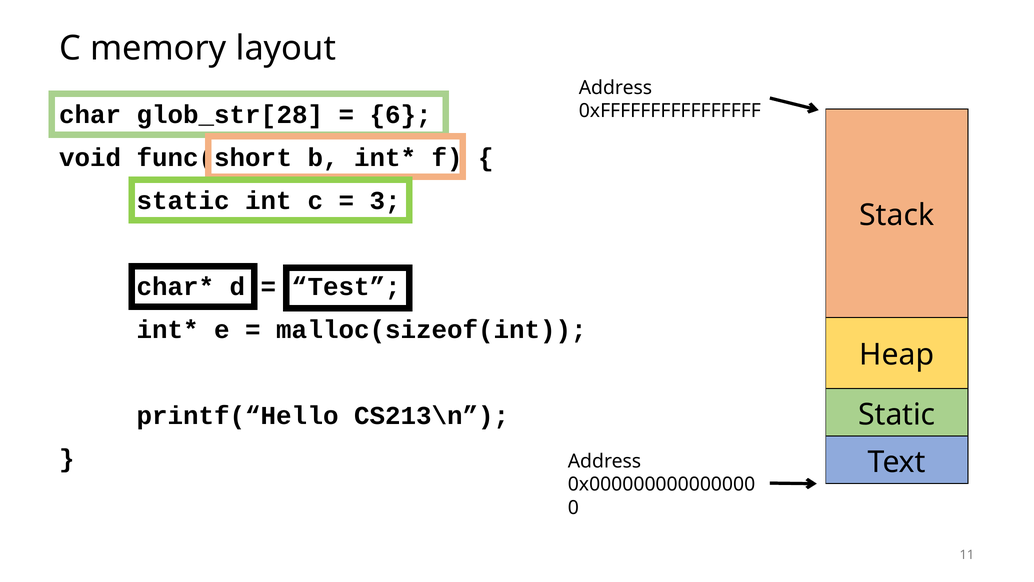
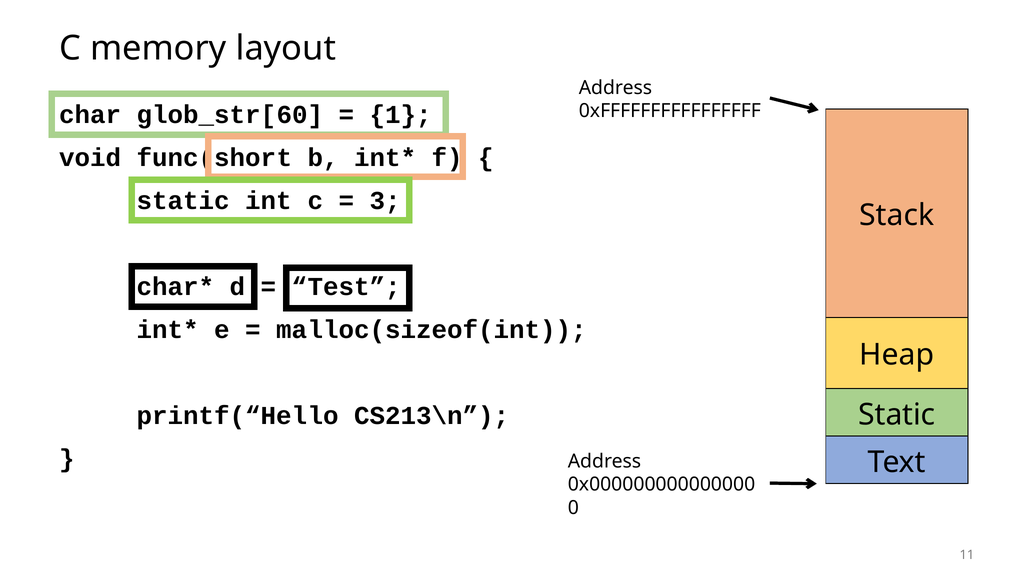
glob_str[28: glob_str[28 -> glob_str[60 (230, 115)
6: 6 -> 1 (401, 115)
